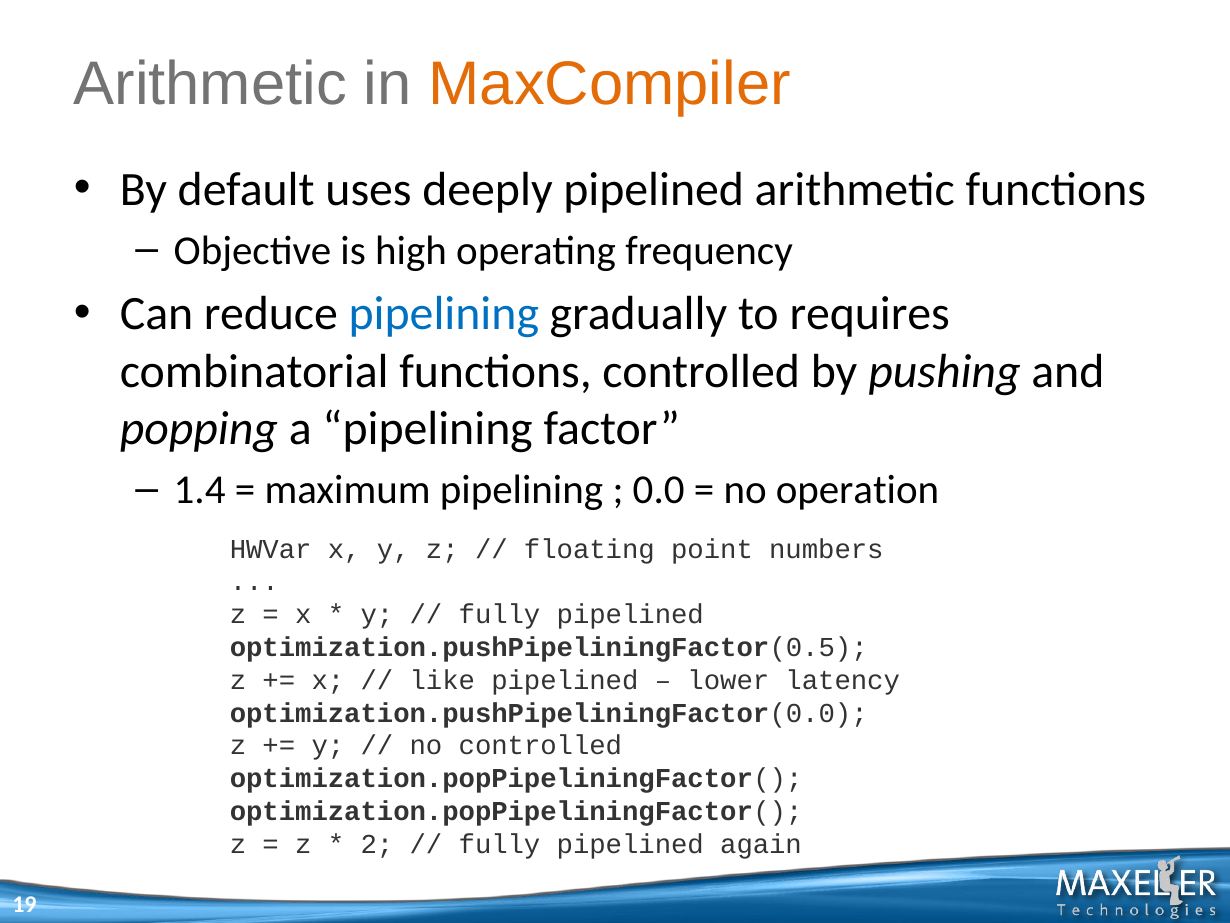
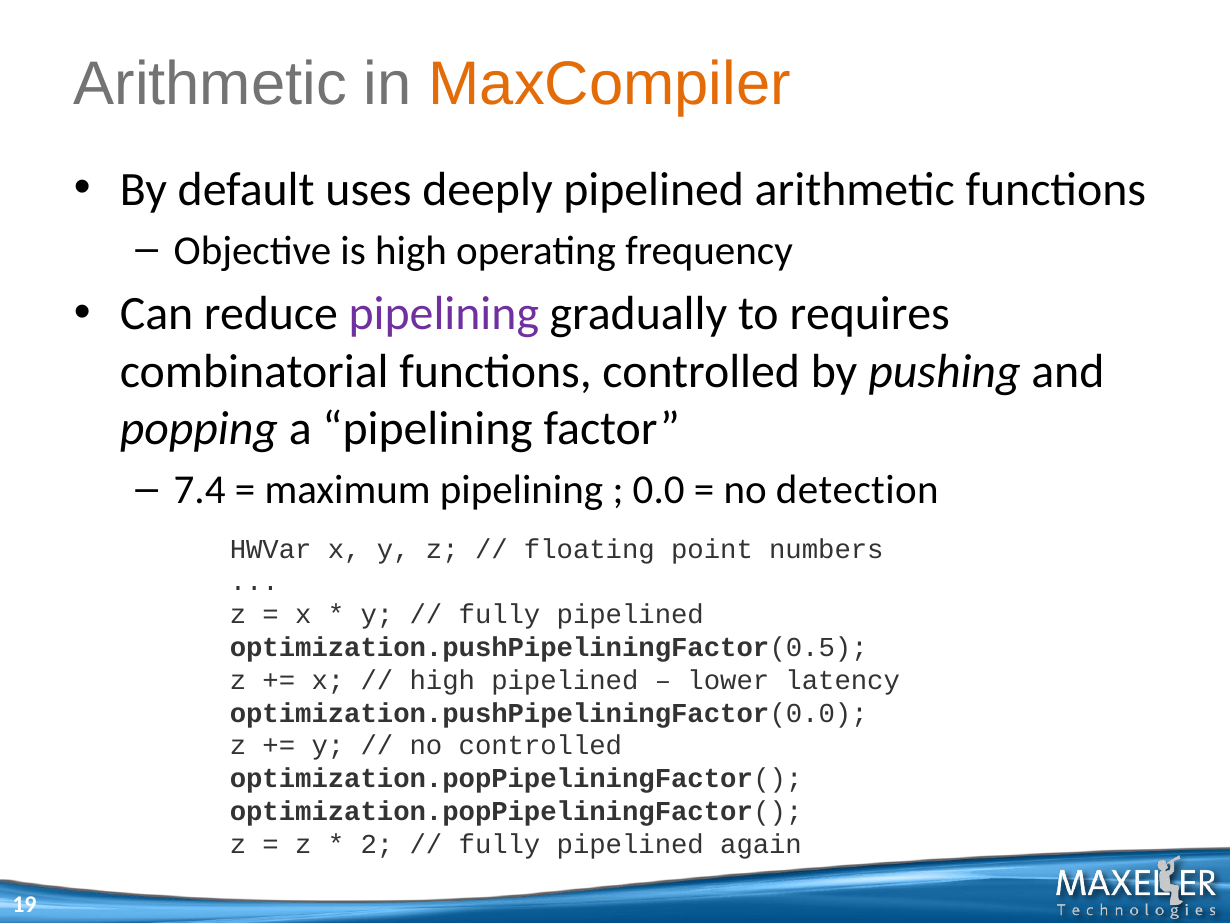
pipelining colour: blue -> purple (444, 314)
1.4: 1.4 -> 7.4 (200, 490)
operation: operation -> detection (857, 490)
like: like -> high (442, 680)
